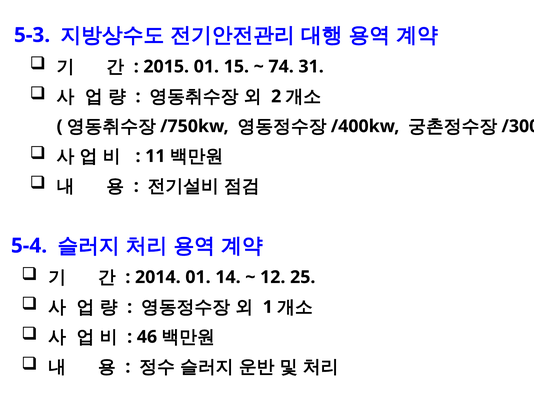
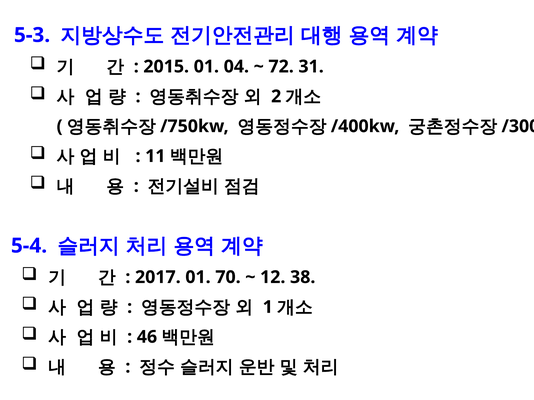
15: 15 -> 04 (236, 67)
74: 74 -> 72 (281, 67)
2014: 2014 -> 2017 (158, 278)
14: 14 -> 70 (228, 278)
25: 25 -> 38 (303, 278)
